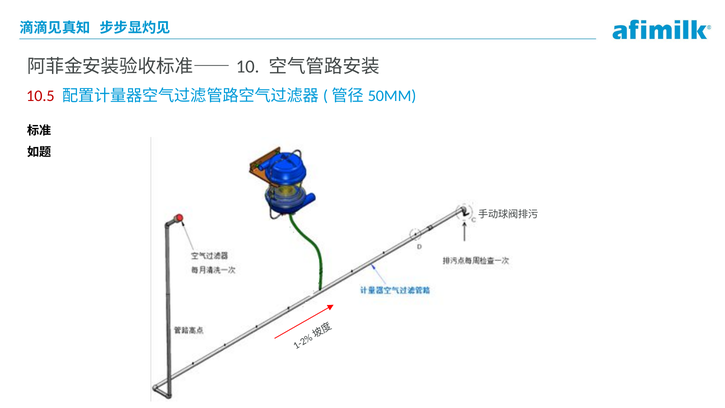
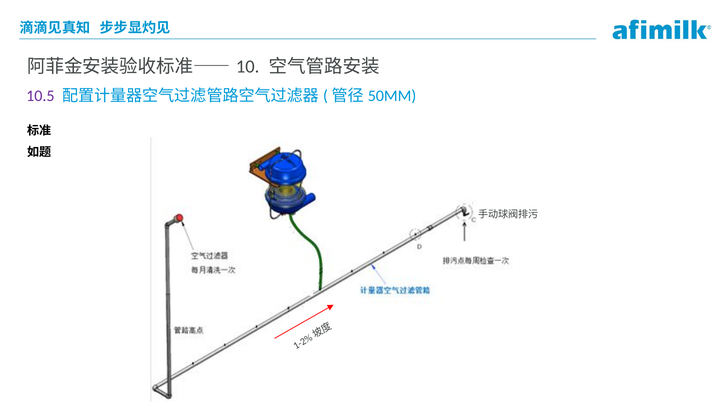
10.5 colour: red -> purple (40, 96)
